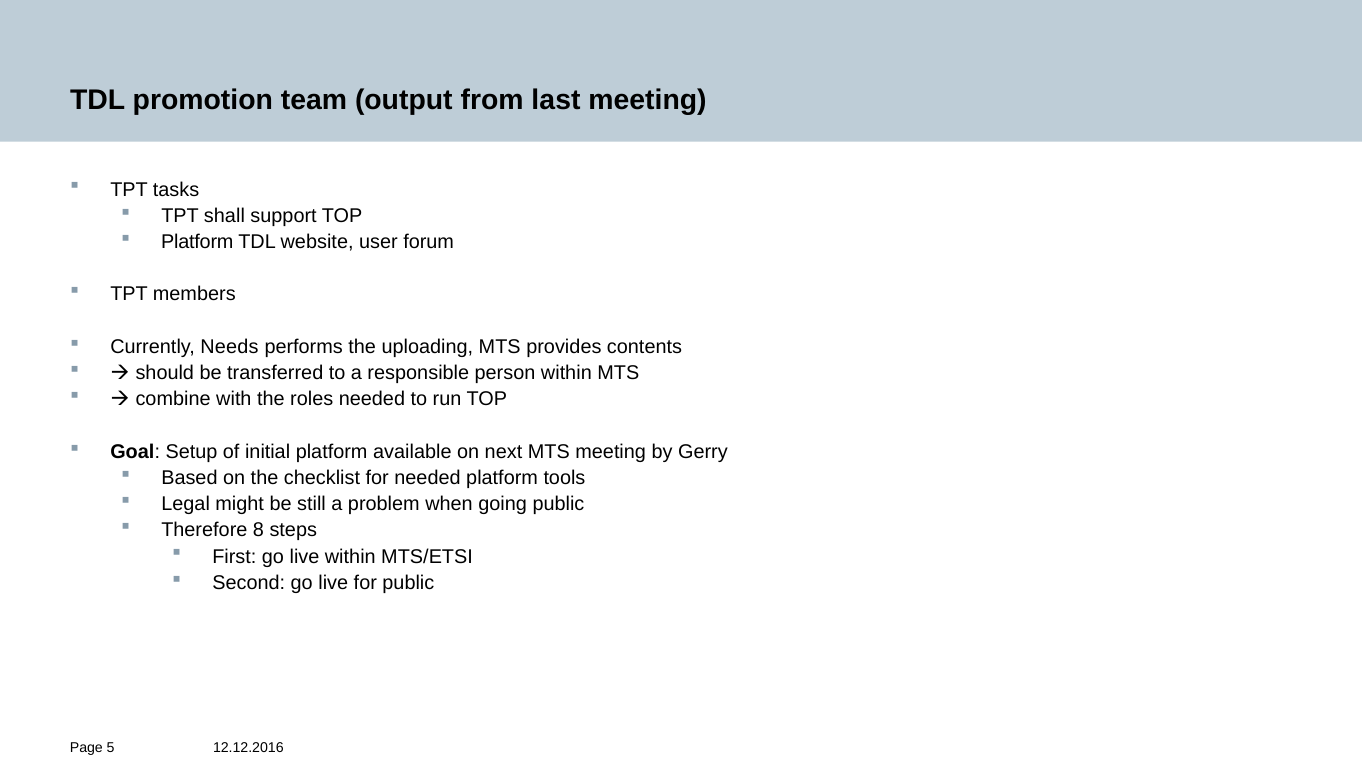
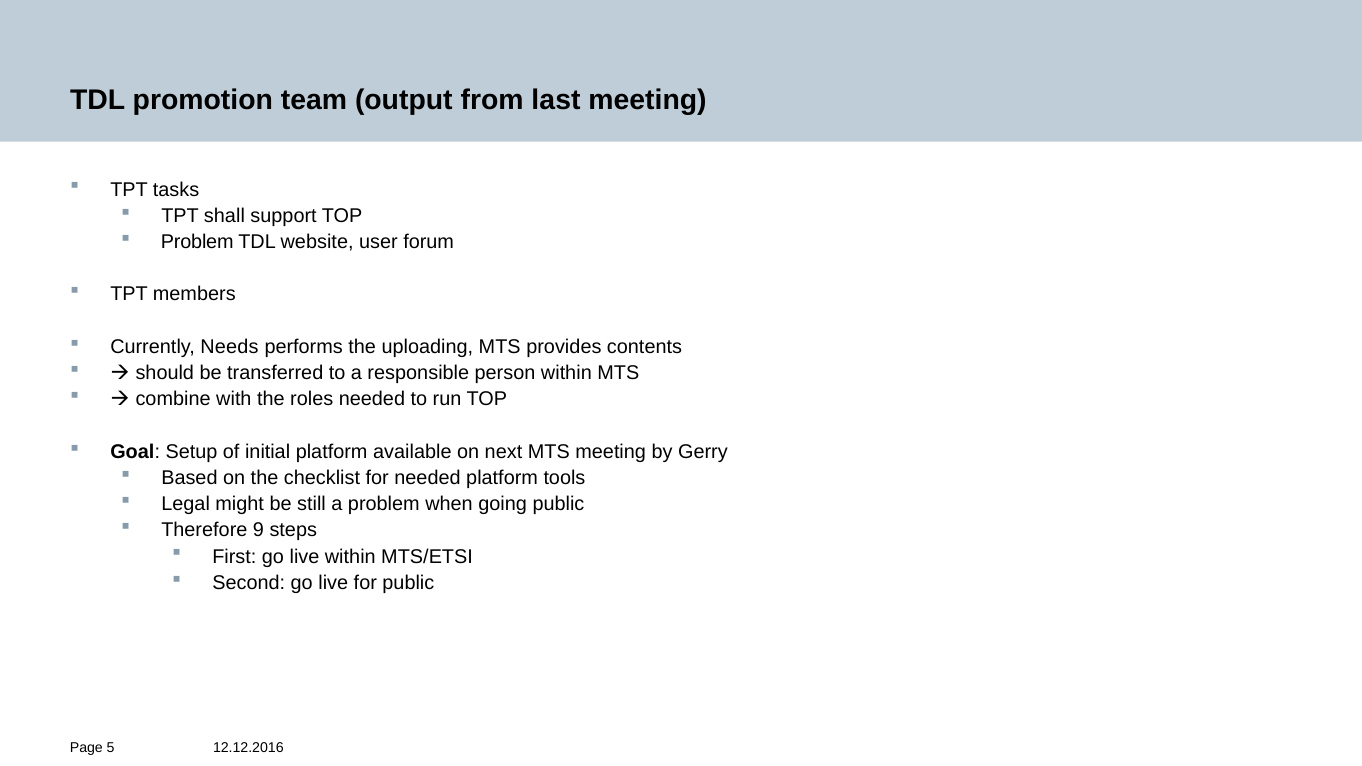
Platform: Platform -> Problem (197, 242)
8: 8 -> 9 (258, 530)
